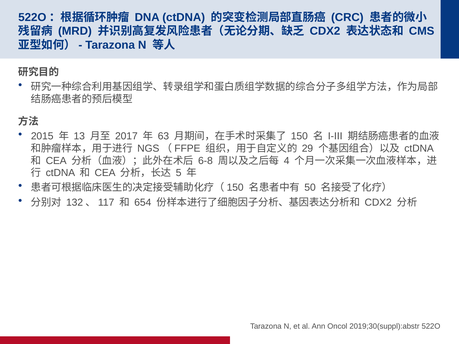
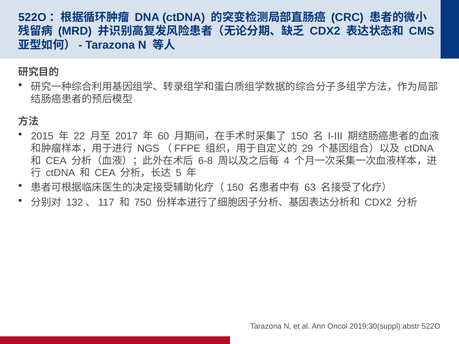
13: 13 -> 22 (79, 136)
63: 63 -> 60 (163, 136)
50: 50 -> 63 (310, 188)
654: 654 -> 750 (143, 203)
